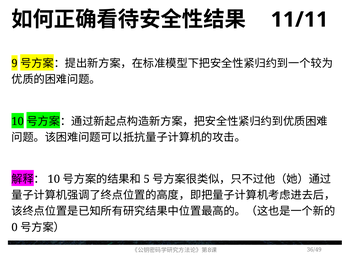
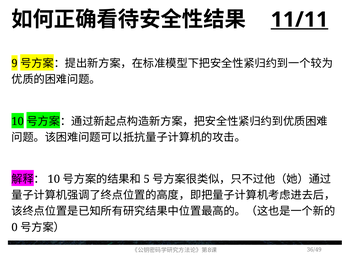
11/11 underline: none -> present (299, 20)
